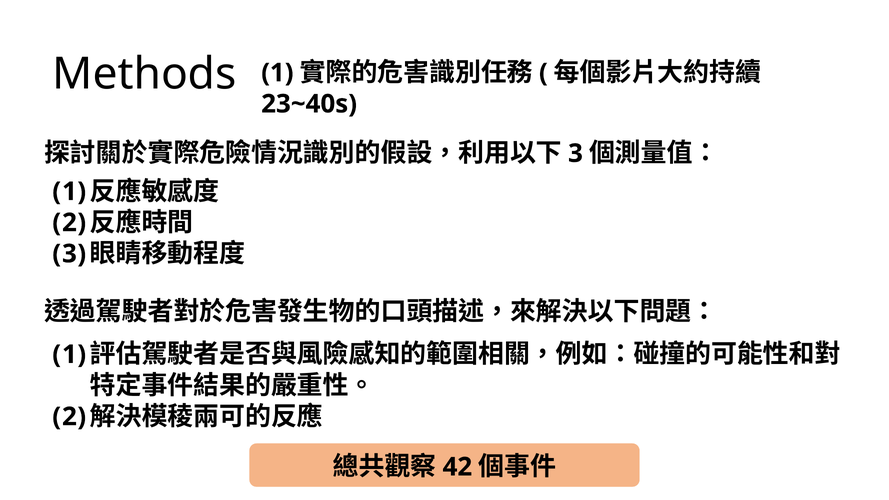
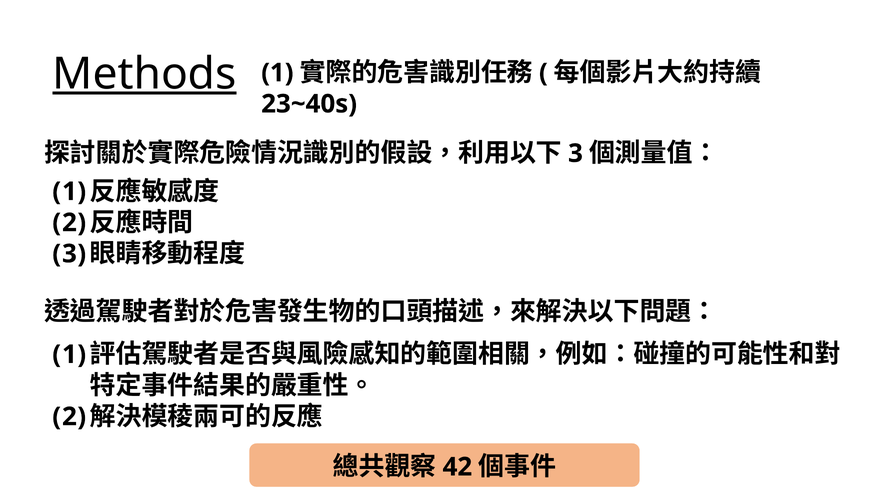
Methods underline: none -> present (144, 74)
